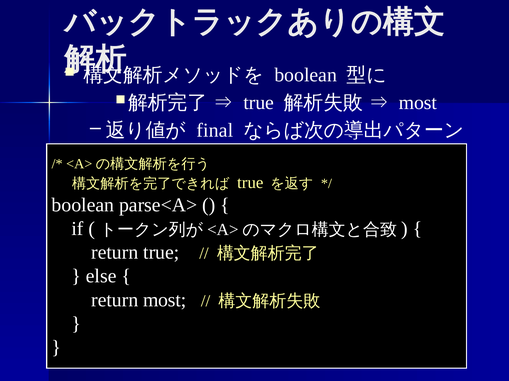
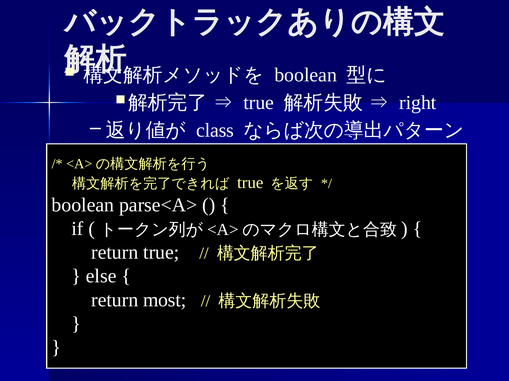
most: most -> right (418, 103)
final: final -> class (215, 131)
